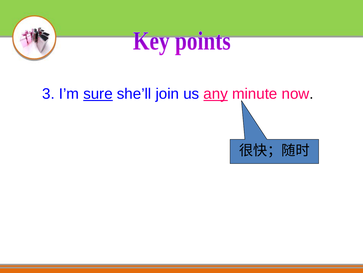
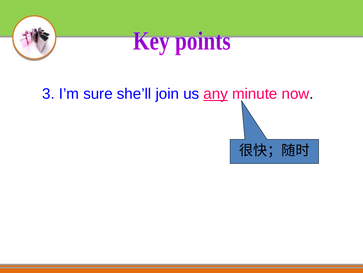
sure underline: present -> none (98, 94)
